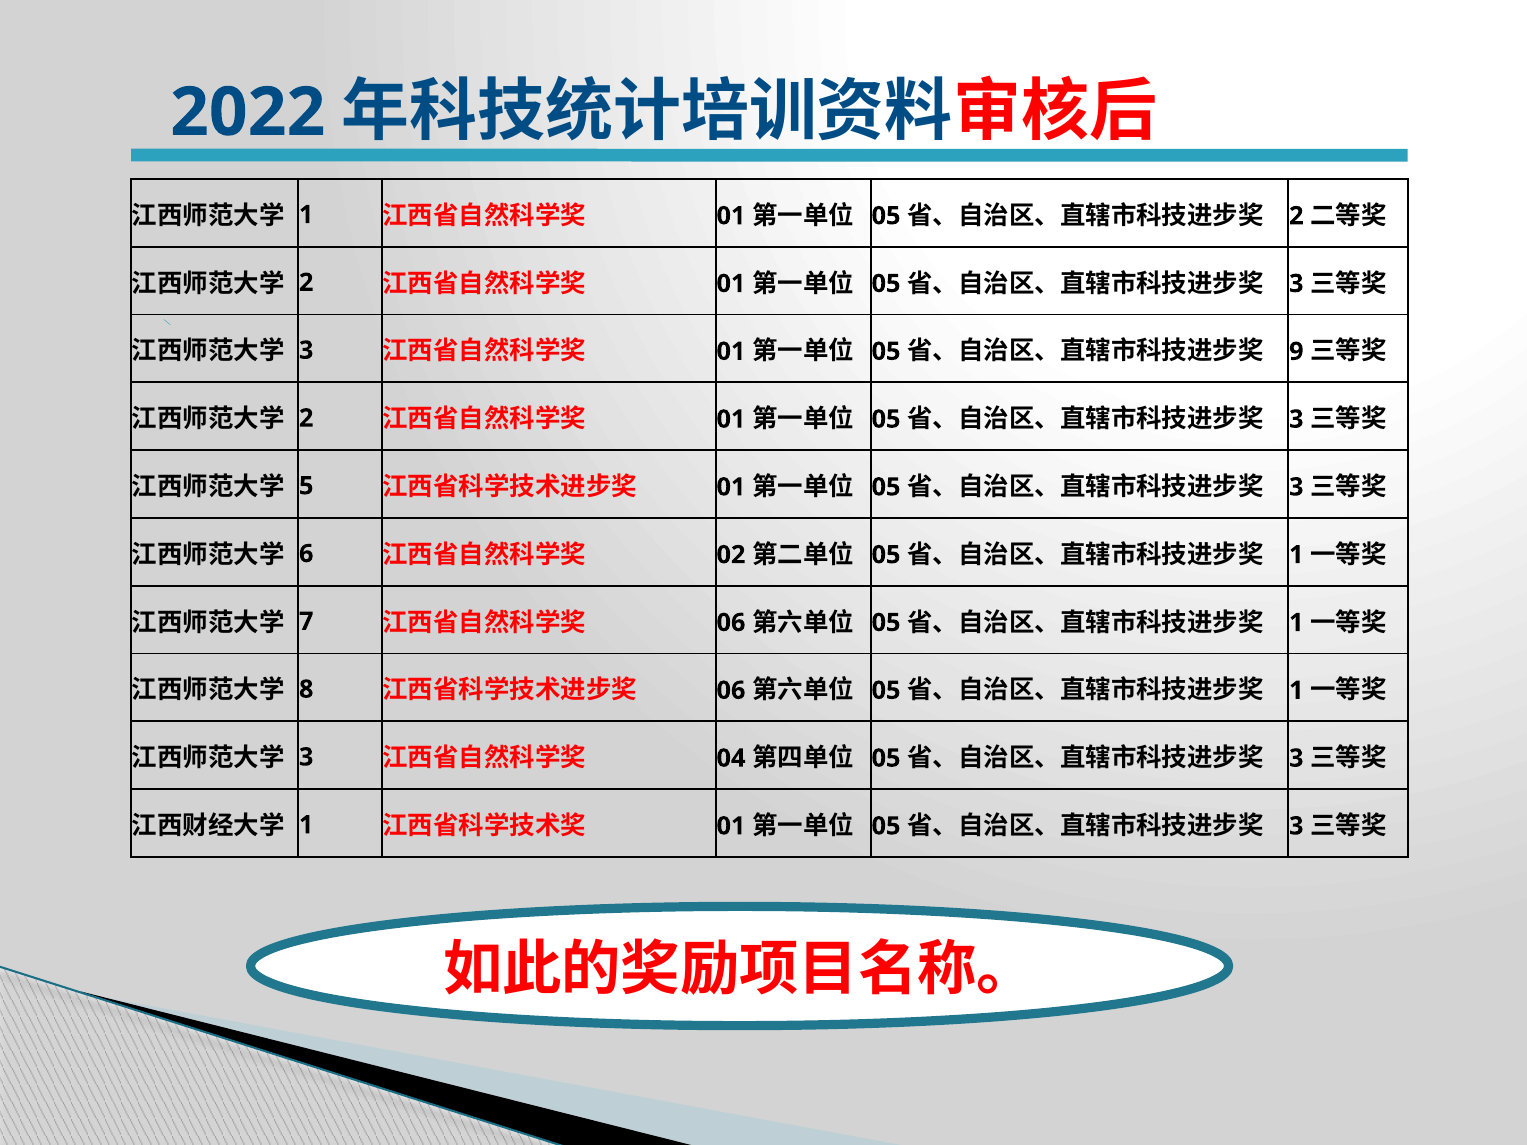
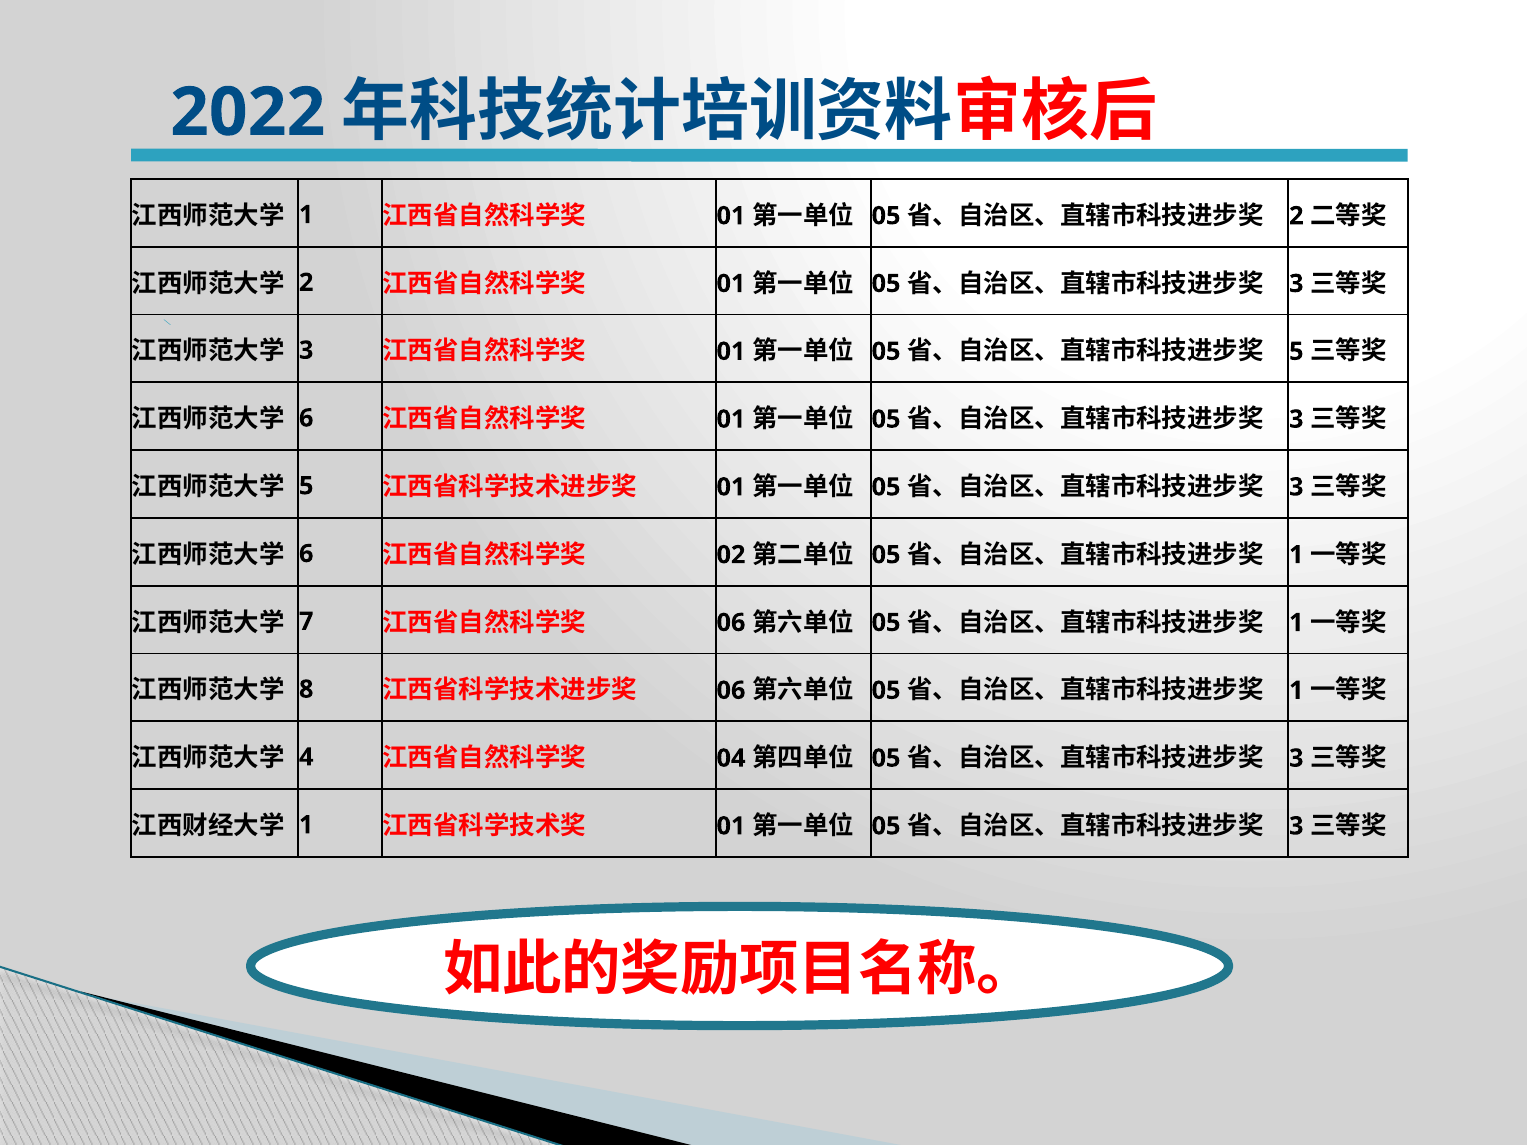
9: 9 -> 5 (1296, 352)
2: 2 -> 6 (306, 418)
3: 3 -> 4 (306, 757)
